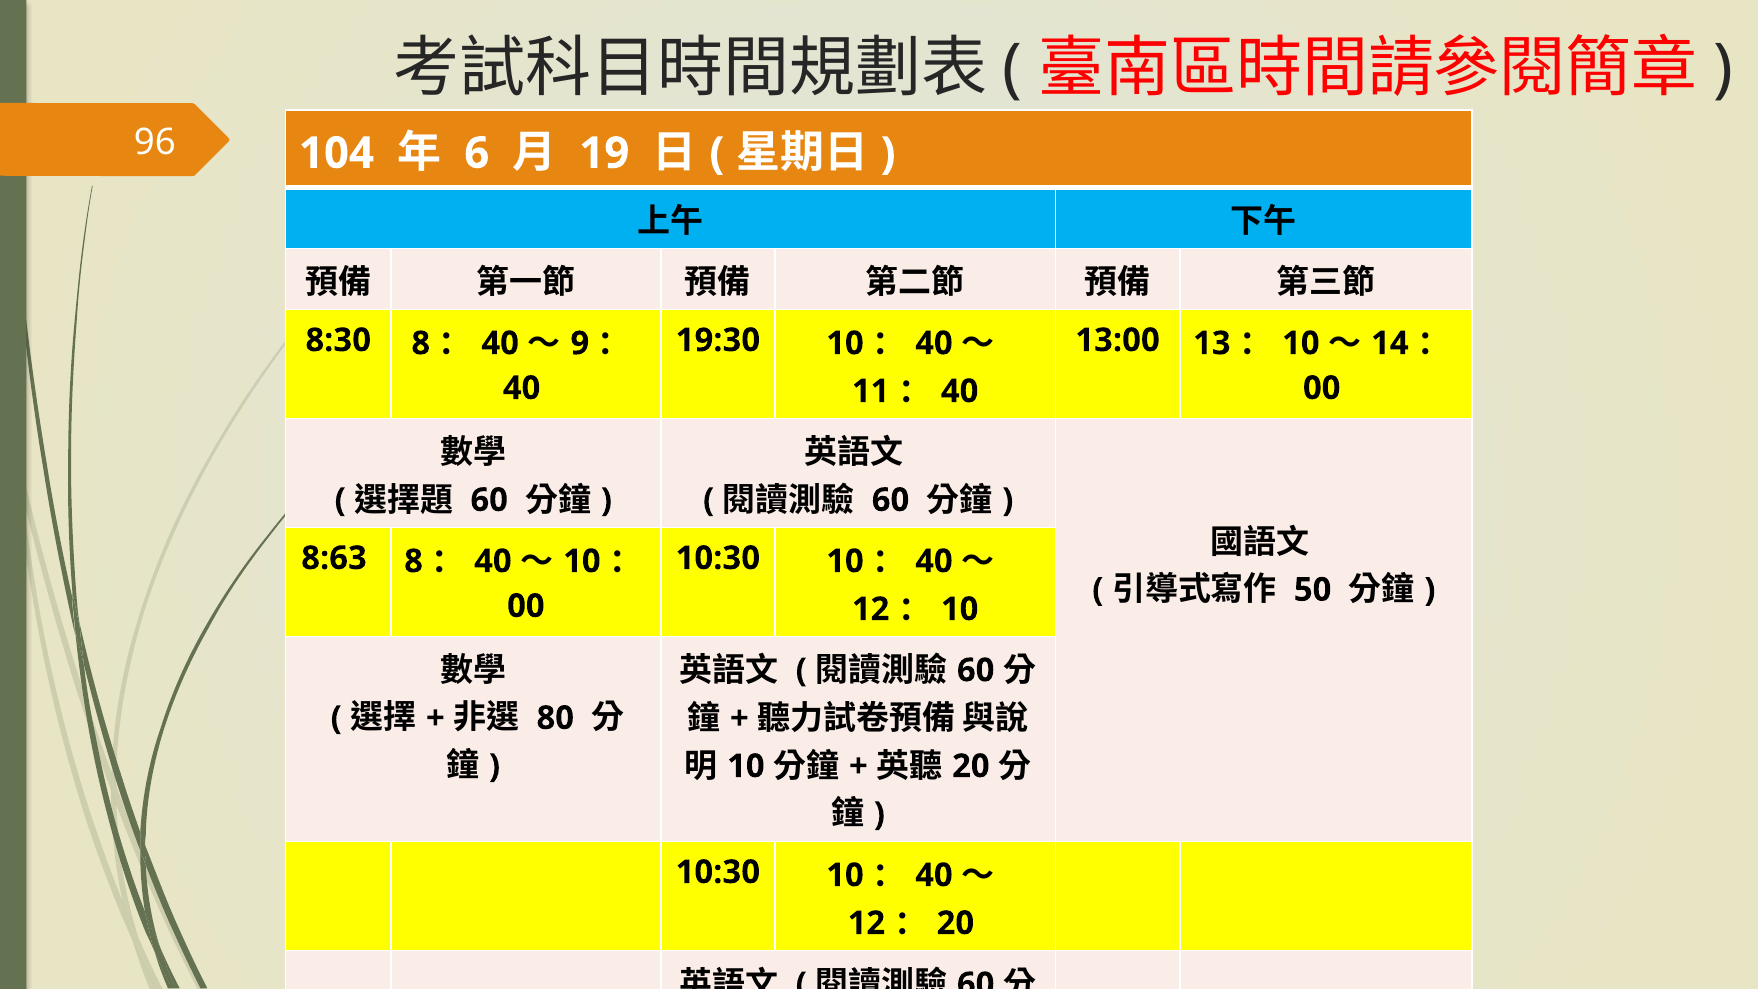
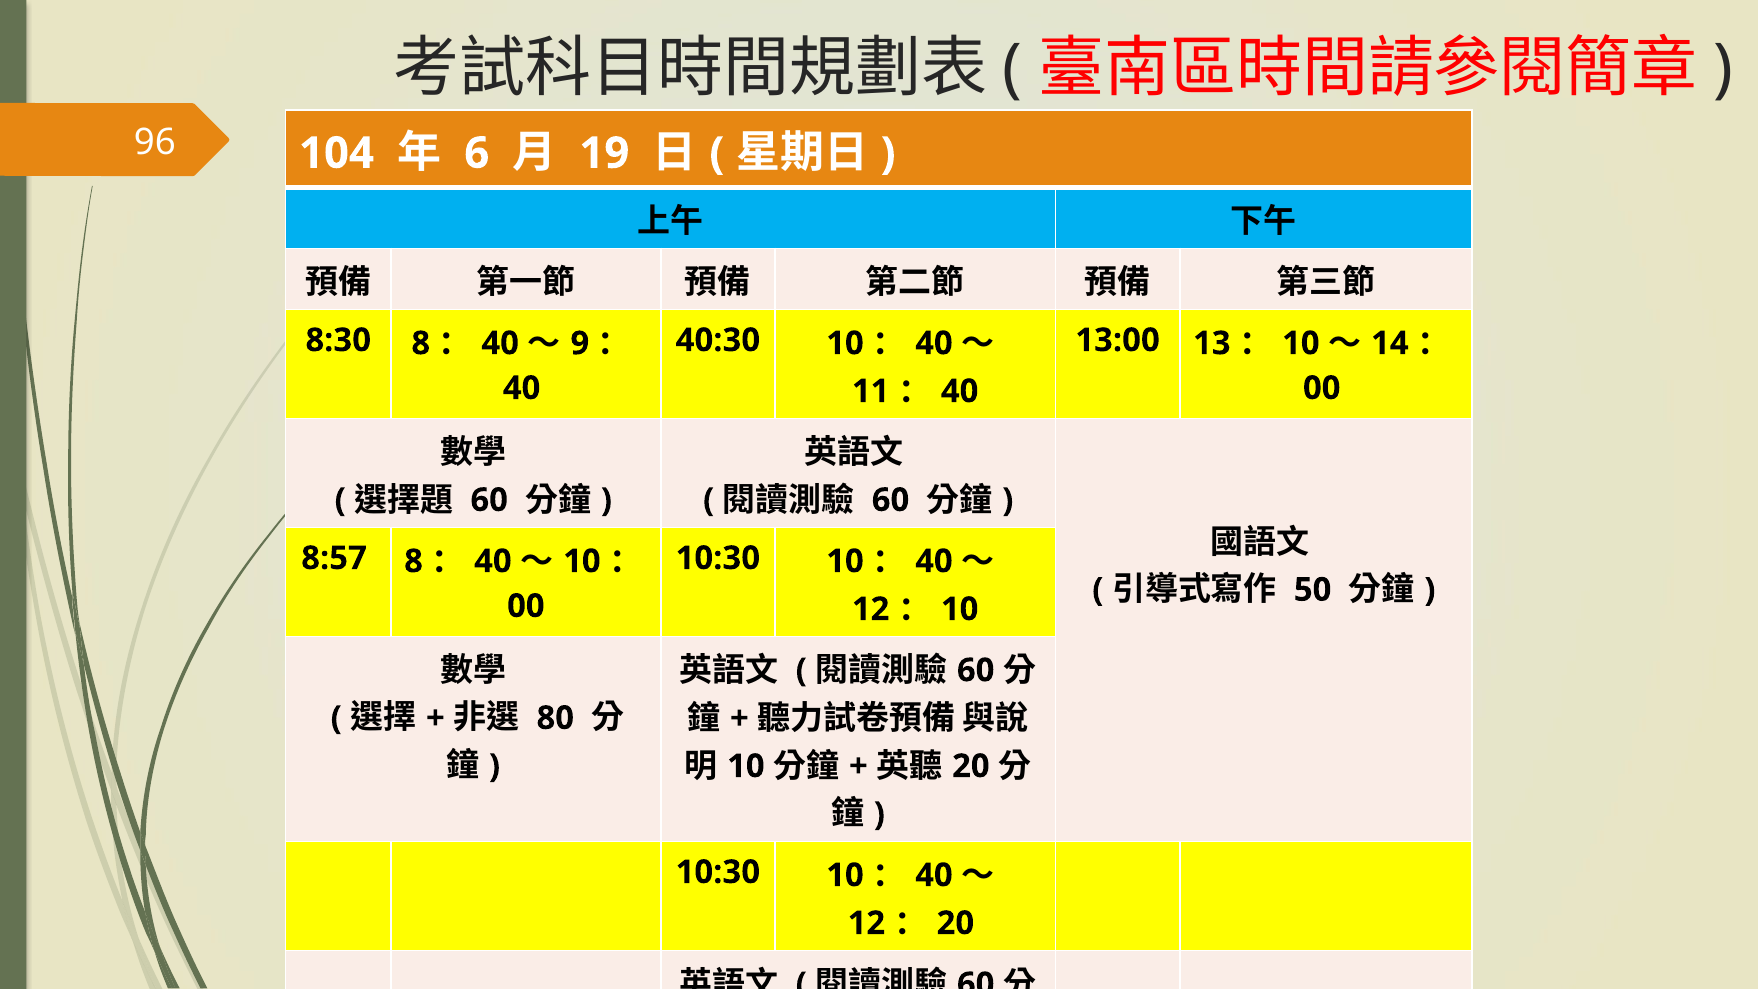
19:30: 19:30 -> 40:30 (718, 340)
8:63: 8:63 -> 8:57 (334, 558)
